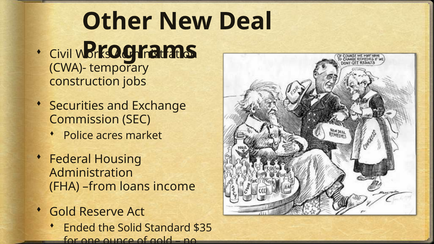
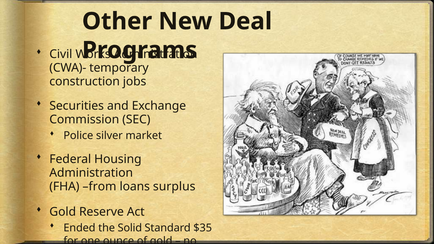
acres: acres -> silver (109, 136)
income: income -> surplus (174, 187)
